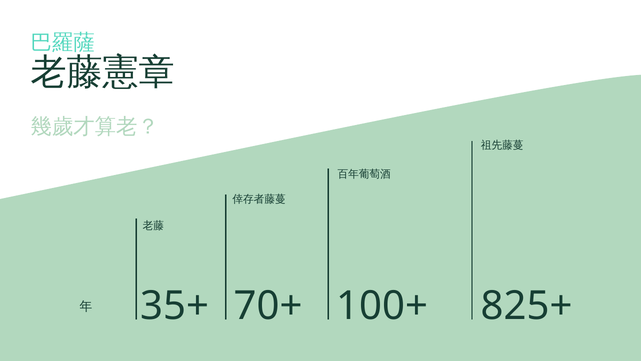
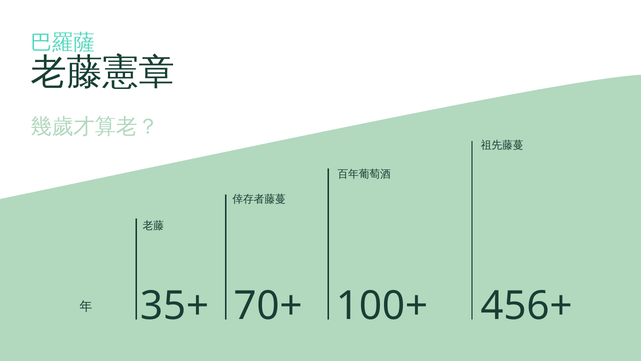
825+: 825+ -> 456+ (527, 306)
